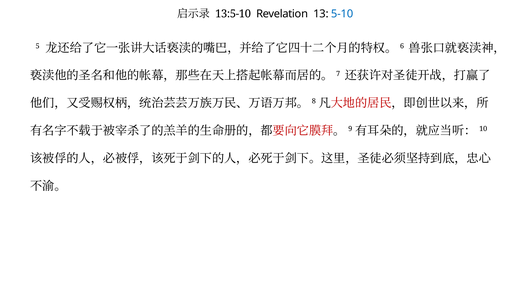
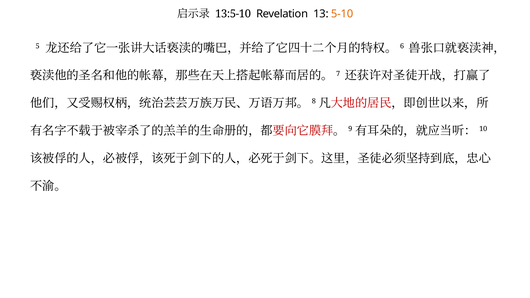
5-10 colour: blue -> orange (342, 14)
